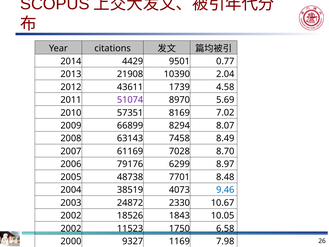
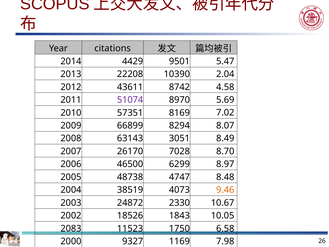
0.77: 0.77 -> 5.47 (225, 61)
21908: 21908 -> 22208 (130, 74)
1739: 1739 -> 8742 (179, 87)
7458: 7458 -> 3051 (179, 138)
61169: 61169 -> 26170 (130, 151)
79176: 79176 -> 46500 (130, 164)
7701: 7701 -> 4747 (179, 177)
9.46 colour: blue -> orange (225, 190)
2002: 2002 -> 2083 (71, 228)
